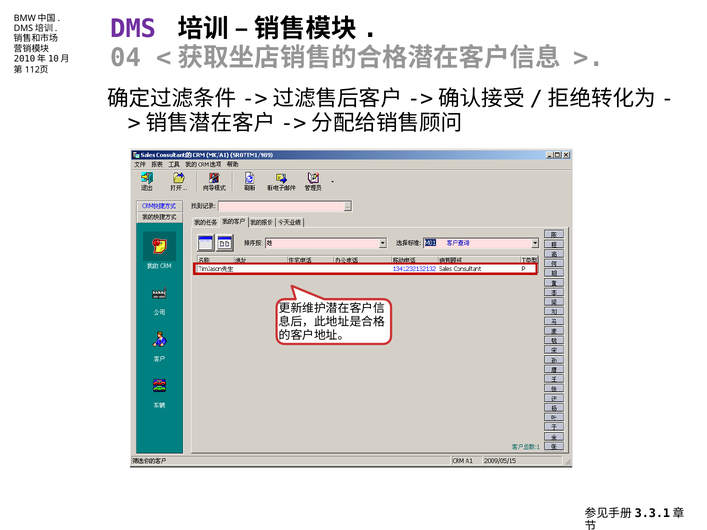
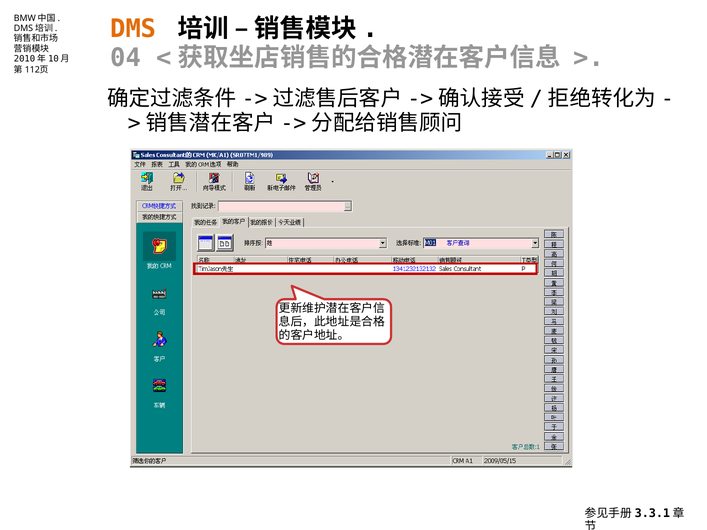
DMS colour: purple -> orange (133, 29)
